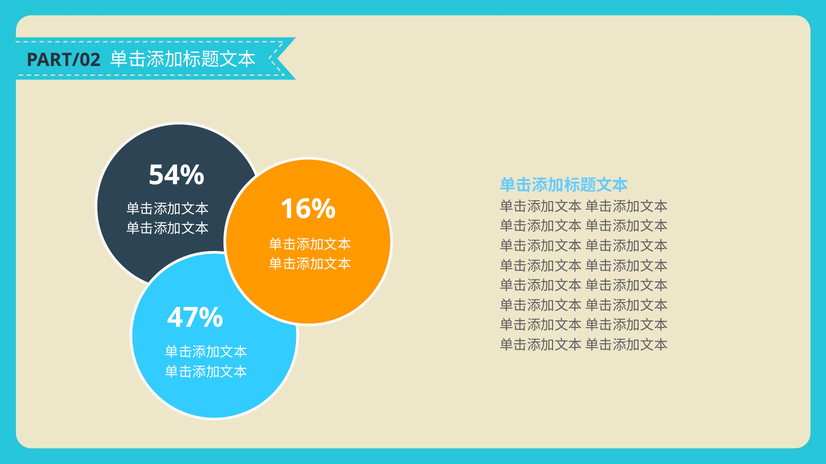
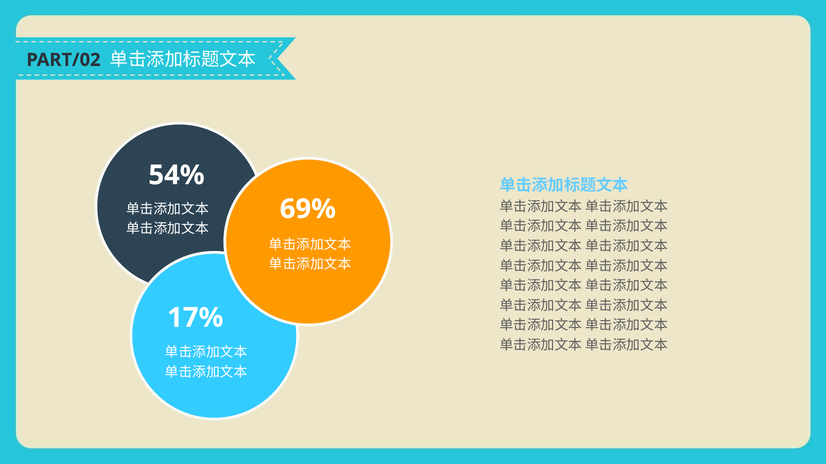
16%: 16% -> 69% (308, 209)
47%: 47% -> 17% (195, 318)
